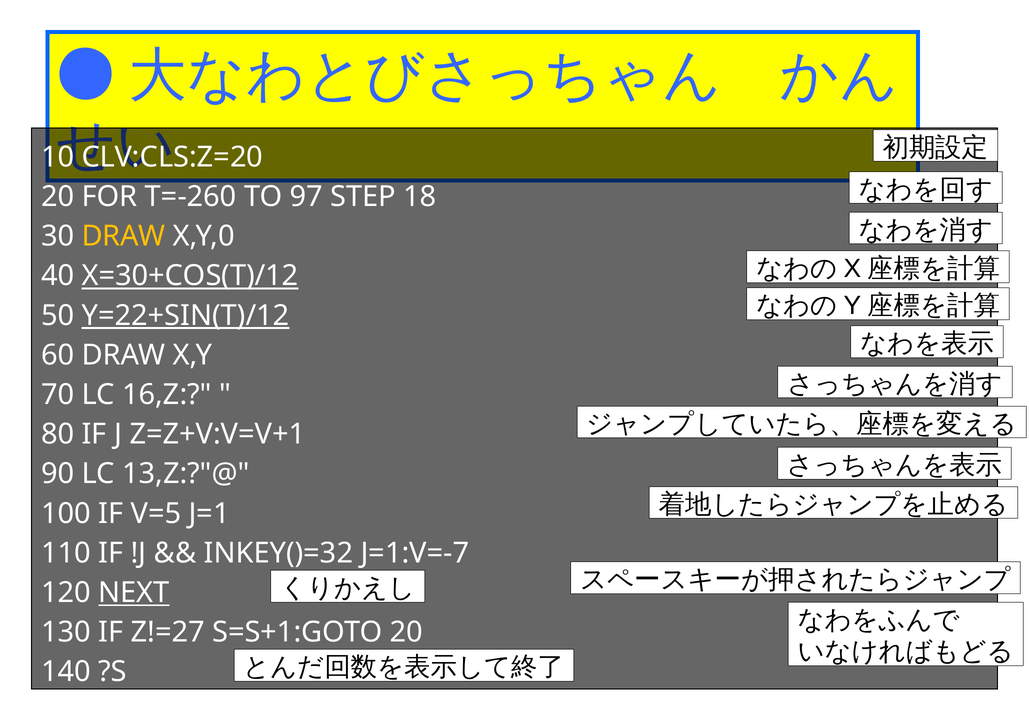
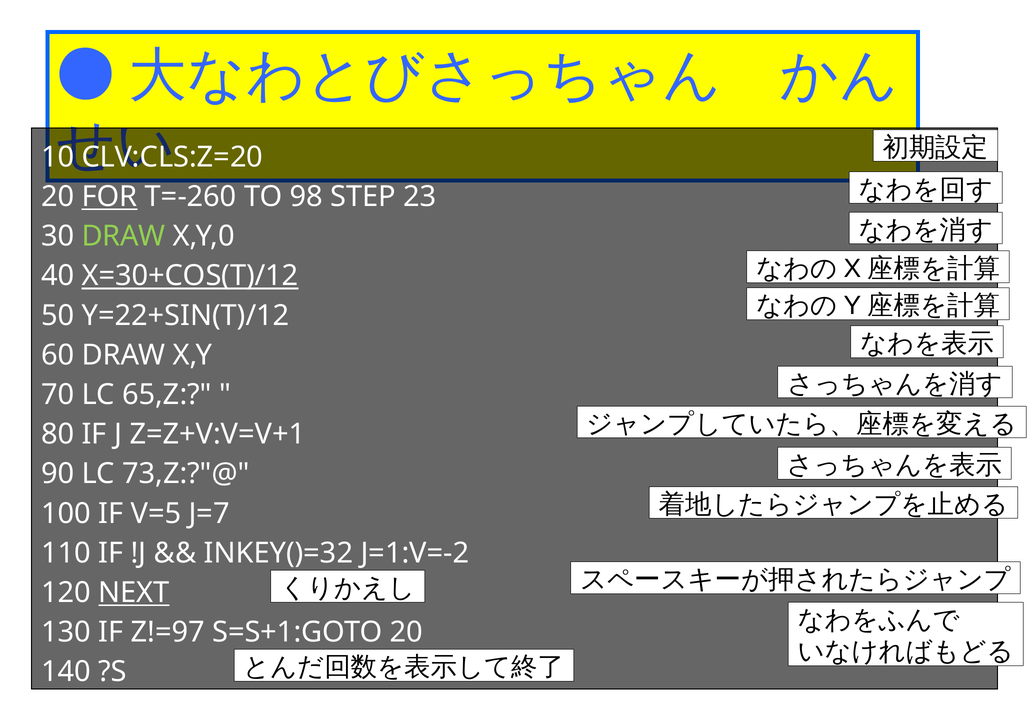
FOR underline: none -> present (110, 197)
97: 97 -> 98 (306, 197)
18: 18 -> 23 (420, 197)
DRAW colour: yellow -> light green (124, 236)
Y=22+SIN(T)/12 underline: present -> none (186, 315)
16,Z: 16,Z -> 65,Z (167, 394)
13,Z:?"@: 13,Z:?"@ -> 73,Z:?"@ (186, 473)
J=1: J=1 -> J=7 (209, 513)
J=1:V=-7: J=1:V=-7 -> J=1:V=-2 (415, 553)
Z!=27: Z!=27 -> Z!=97 (168, 632)
